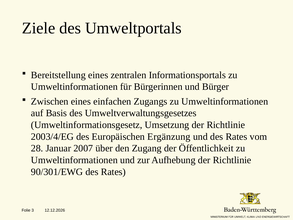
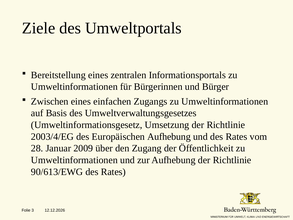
Europäischen Ergänzung: Ergänzung -> Aufhebung (169, 136)
2007: 2007 -> 2009 (83, 148)
90/301/EWG: 90/301/EWG -> 90/613/EWG (57, 172)
